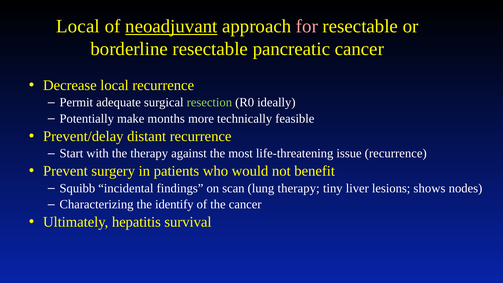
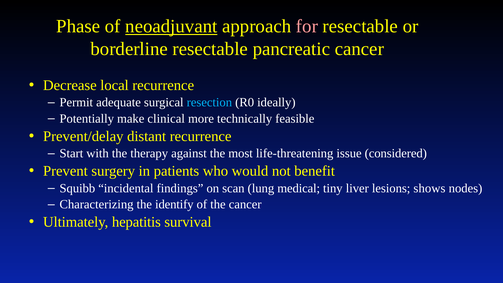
Local: Local -> Phase (78, 26)
resection colour: light green -> light blue (209, 102)
months: months -> clinical (166, 118)
issue recurrence: recurrence -> considered (396, 153)
lung therapy: therapy -> medical (299, 188)
